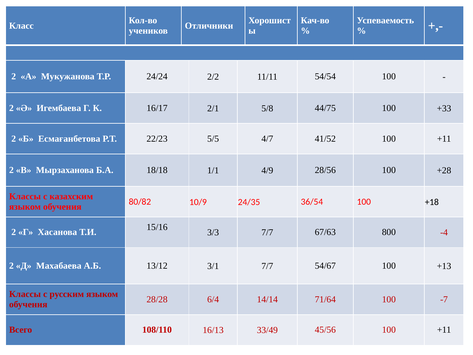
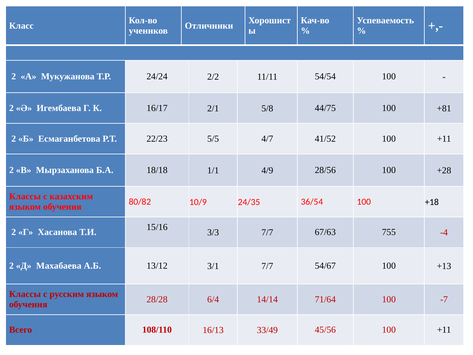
+33: +33 -> +81 (444, 108)
800: 800 -> 755 (389, 232)
